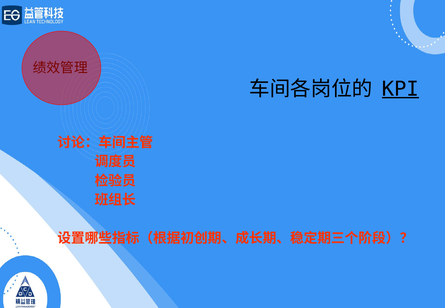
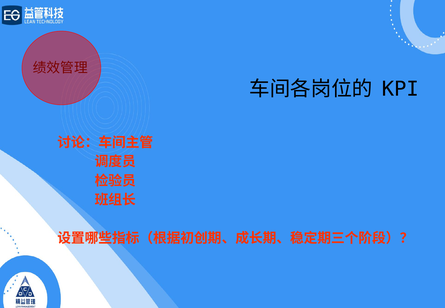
KPI underline: present -> none (400, 89)
